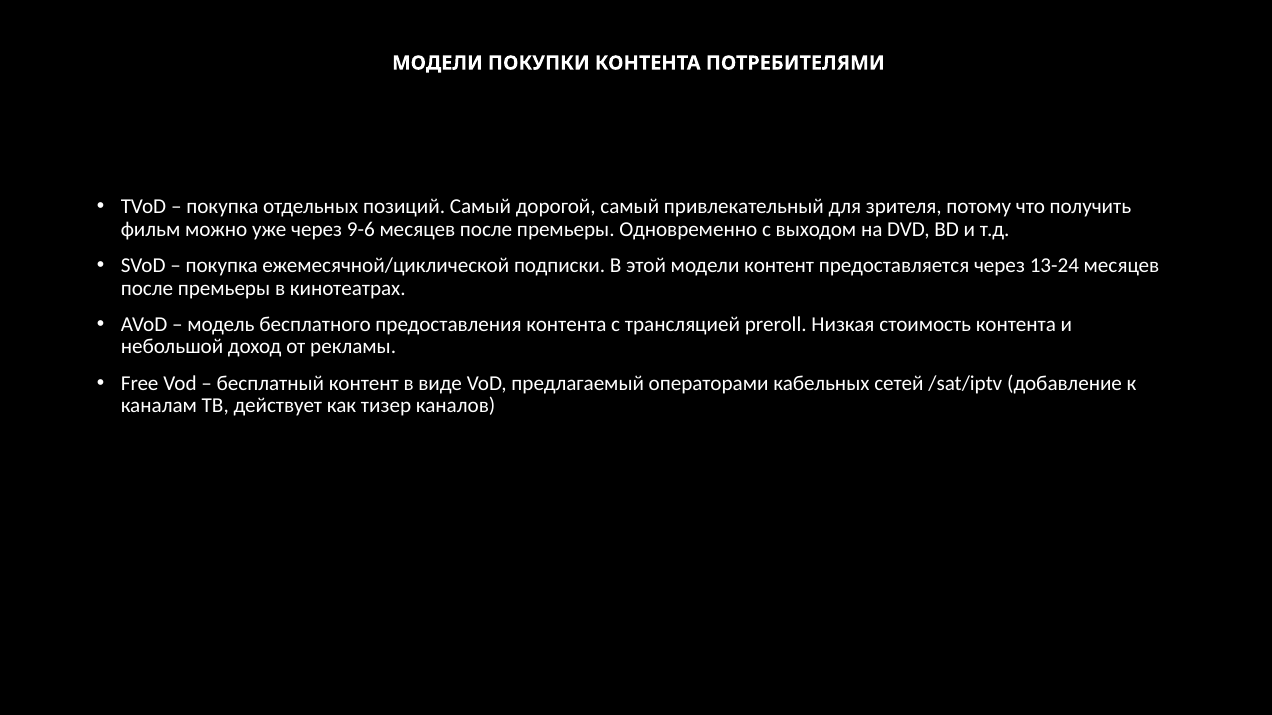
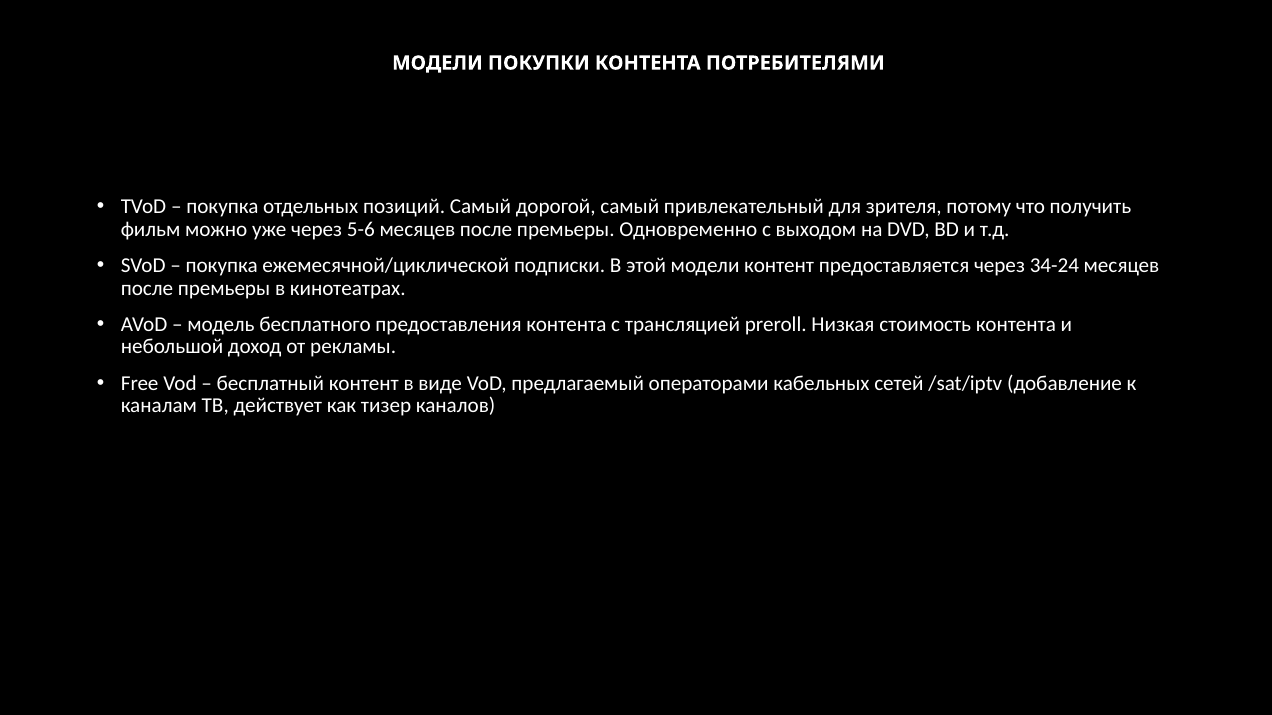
9-6: 9-6 -> 5-6 (361, 229)
13-24: 13-24 -> 34-24 (1054, 265)
